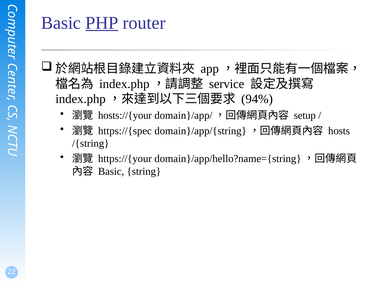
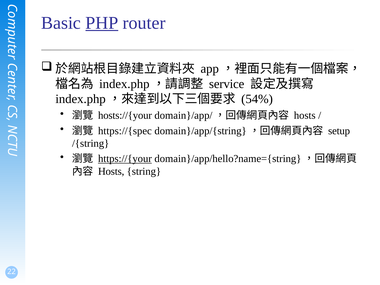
94%: 94% -> 54% (257, 99)
setup: setup -> hosts (305, 115)
hosts: hosts -> setup (339, 131)
https://{your underline: none -> present (125, 159)
Basic: Basic -> Hosts (111, 171)
